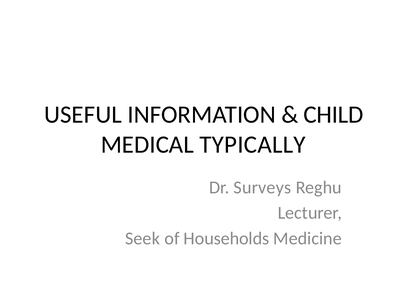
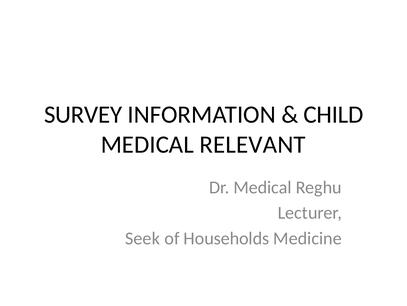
USEFUL: USEFUL -> SURVEY (83, 114)
TYPICALLY: TYPICALLY -> RELEVANT (253, 144)
Dr Surveys: Surveys -> Medical (263, 187)
